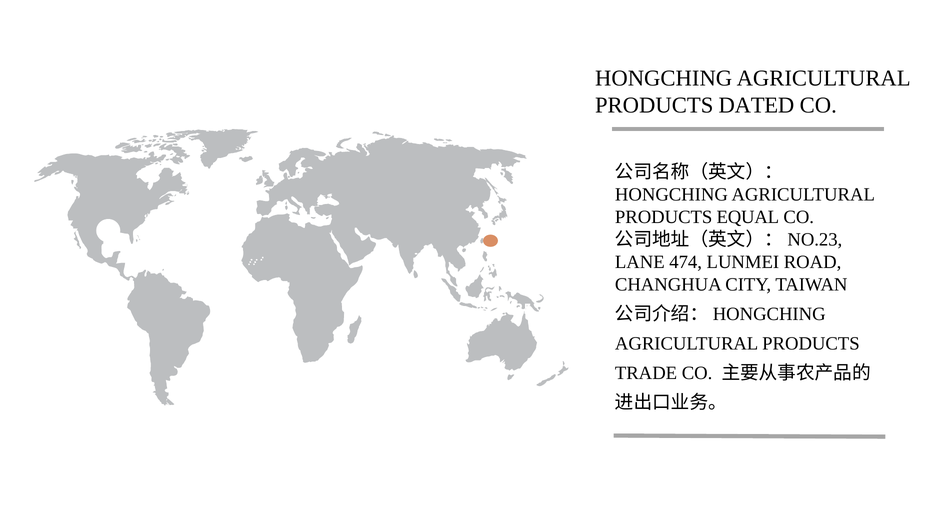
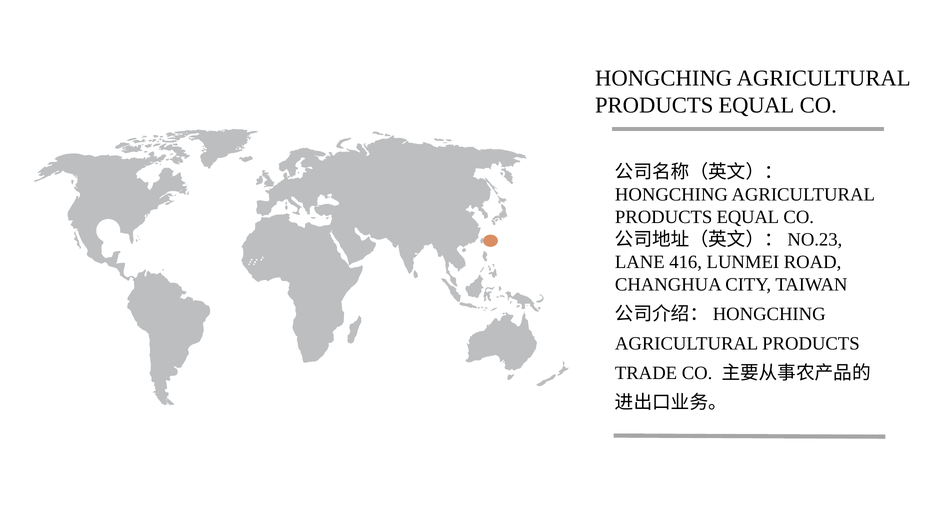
DATED: DATED -> EQUAL (756, 105)
474: 474 -> 416 (686, 262)
